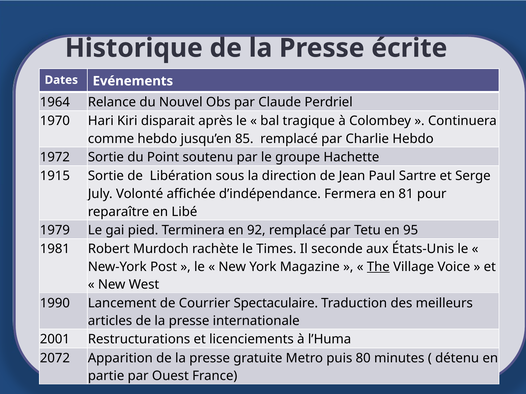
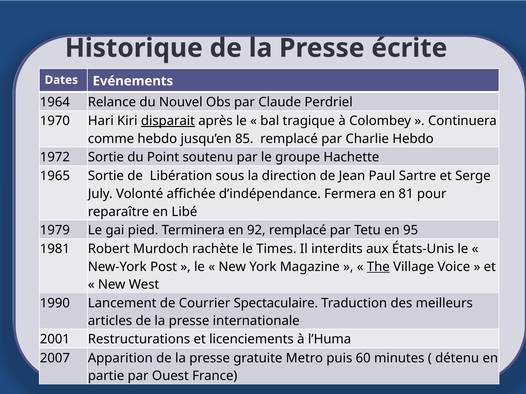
disparait underline: none -> present (168, 121)
1915: 1915 -> 1965 (55, 176)
seconde: seconde -> interdits (337, 249)
2072: 2072 -> 2007 (55, 359)
80: 80 -> 60 (363, 359)
